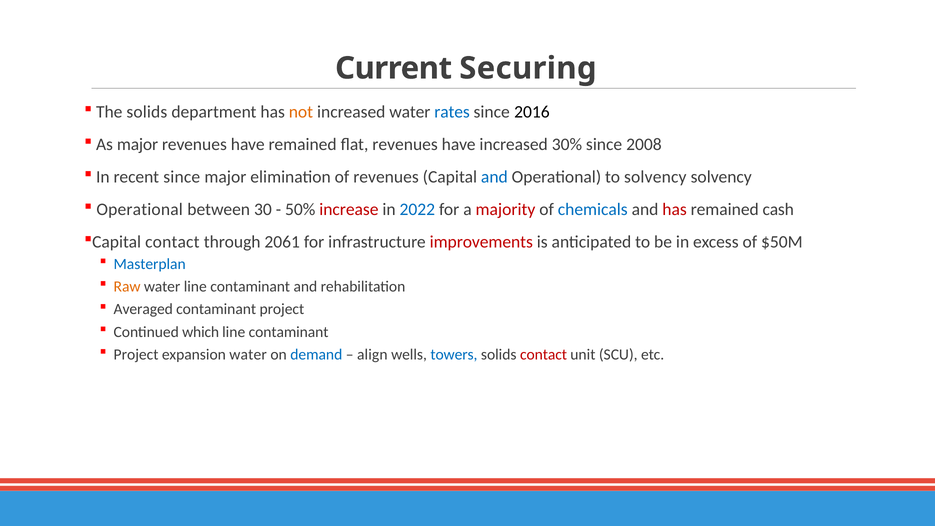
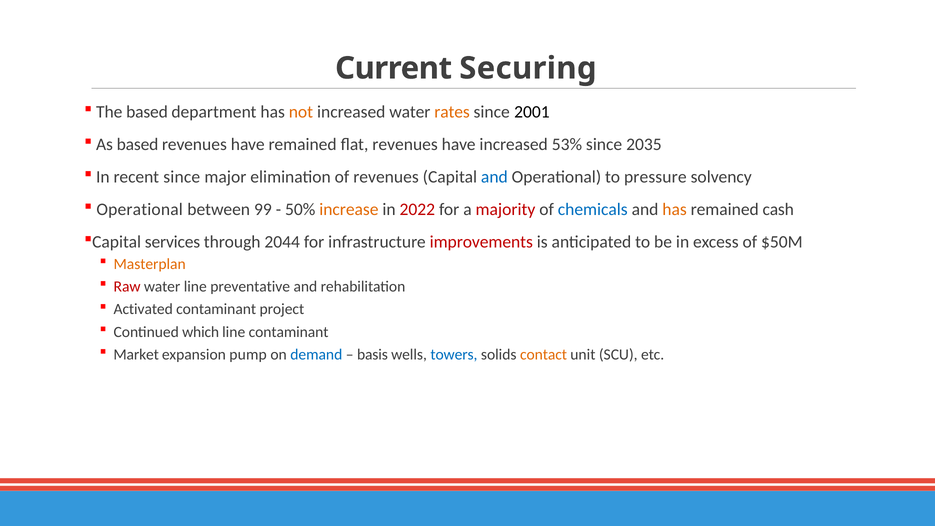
The solids: solids -> based (147, 112)
rates colour: blue -> orange (452, 112)
2016: 2016 -> 2001 (532, 112)
As major: major -> based (138, 144)
30%: 30% -> 53% (567, 144)
2008: 2008 -> 2035 (644, 144)
to solvency: solvency -> pressure (655, 177)
30: 30 -> 99 (263, 210)
increase colour: red -> orange (349, 210)
2022 colour: blue -> red (417, 210)
has colour: red -> orange (675, 210)
contact: contact -> services (173, 242)
2061: 2061 -> 2044 (282, 242)
Masterplan colour: blue -> orange (150, 264)
Raw colour: orange -> red (127, 287)
water line contaminant: contaminant -> preventative (250, 287)
Averaged: Averaged -> Activated (143, 309)
Project: Project -> Market (136, 354)
expansion water: water -> pump (248, 354)
align: align -> basis (372, 354)
contact colour: red -> orange (543, 354)
